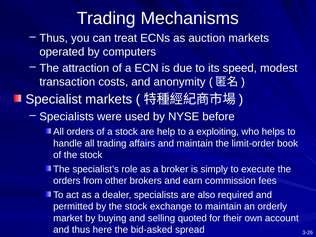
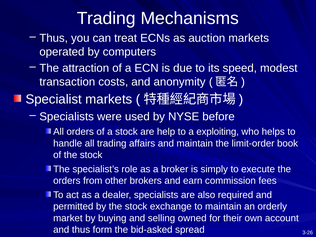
quoted: quoted -> owned (192, 218)
here: here -> form (102, 230)
